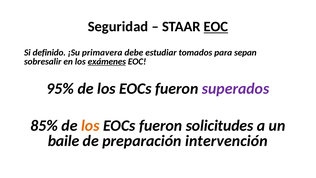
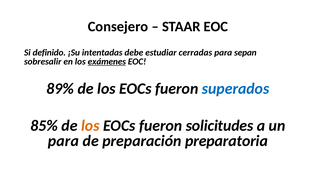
Seguridad: Seguridad -> Consejero (118, 27)
EOC underline: present -> none (216, 27)
primavera: primavera -> intentadas (102, 53)
tomados: tomados -> cerradas (195, 53)
95%: 95% -> 89% (60, 89)
superados colour: purple -> blue (236, 89)
baile: baile -> para (63, 141)
intervención: intervención -> preparatoria (226, 141)
